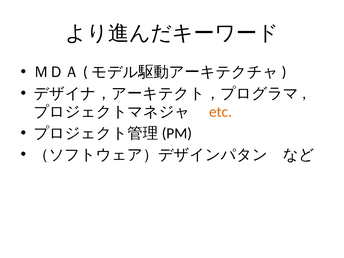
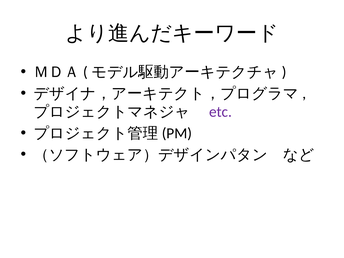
etc colour: orange -> purple (221, 112)
